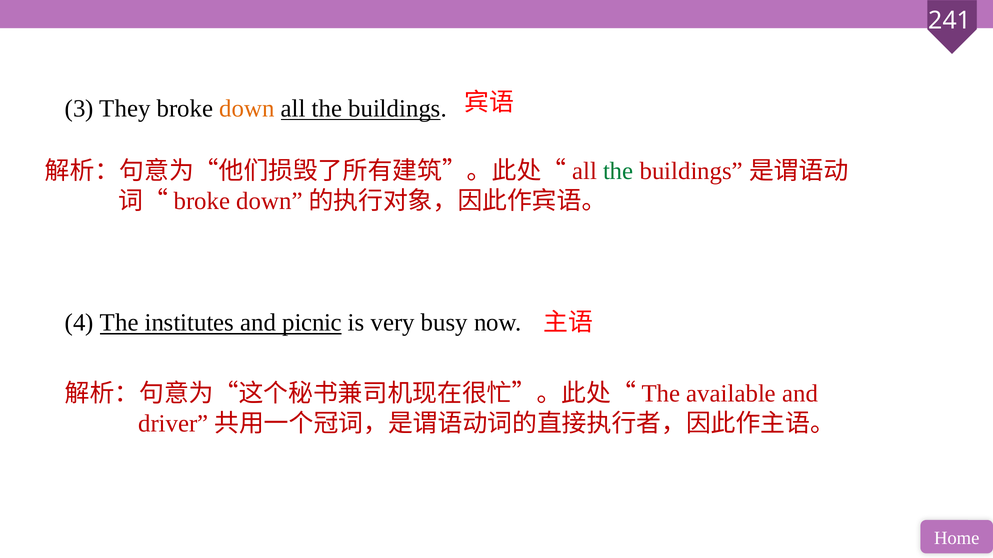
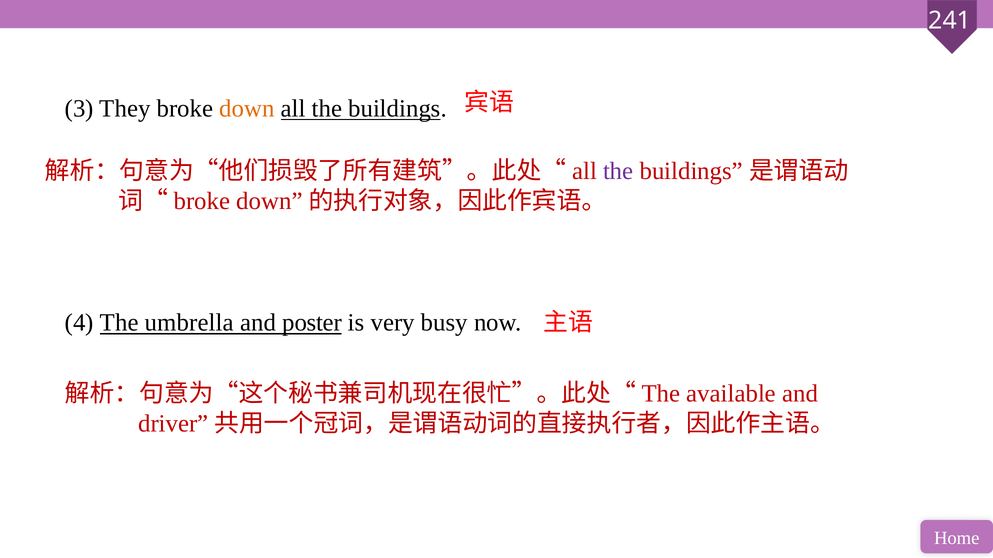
the colour: green -> purple (618, 171)
institutes: institutes -> umbrella (189, 323)
picnic: picnic -> poster (312, 323)
